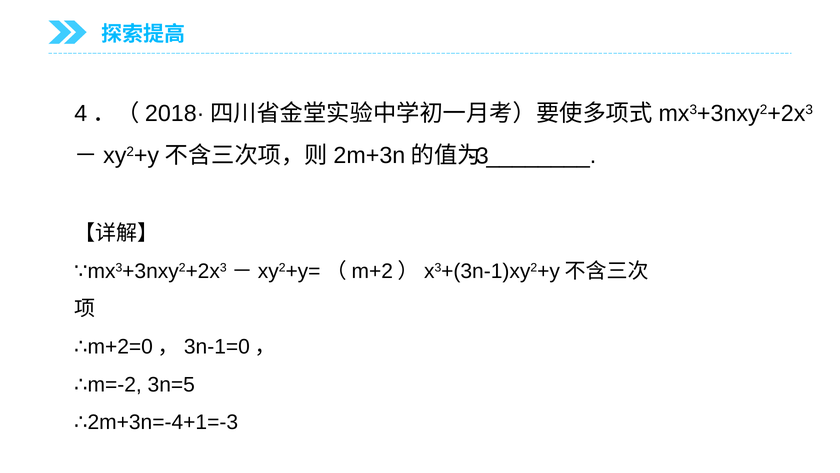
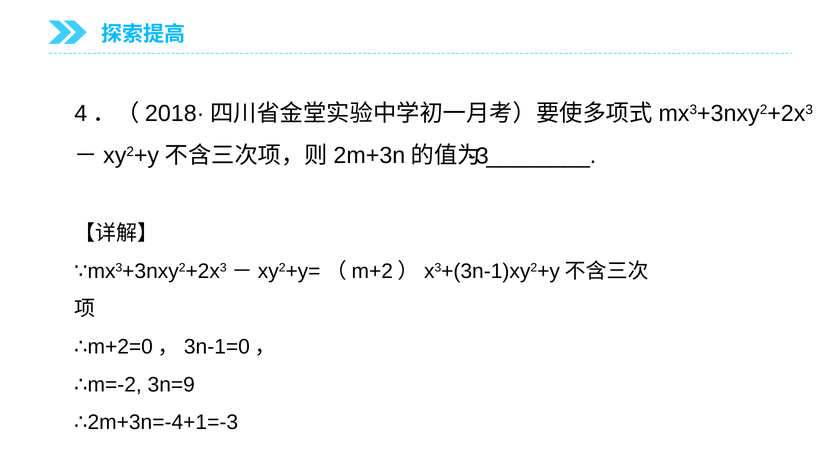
3n=5: 3n=5 -> 3n=9 (171, 384)
